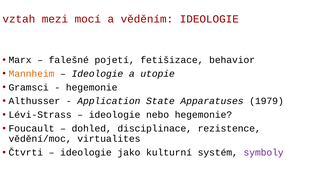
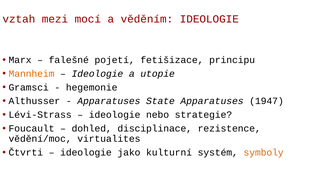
behavior: behavior -> principu (232, 60)
Application: Application -> Apparatuses (109, 101)
1979: 1979 -> 1947 (267, 101)
nebo hegemonie: hegemonie -> strategie (203, 115)
symboly colour: purple -> orange (264, 153)
